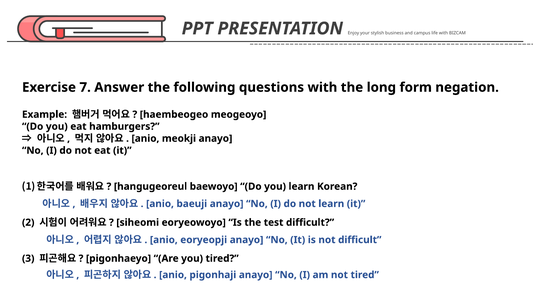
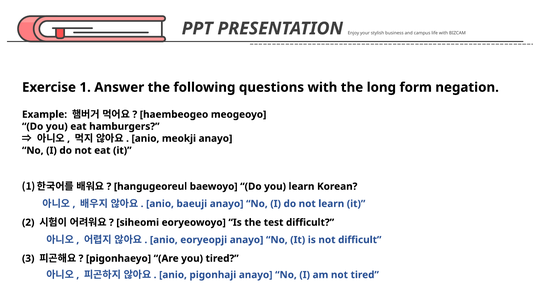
7: 7 -> 1 (85, 87)
